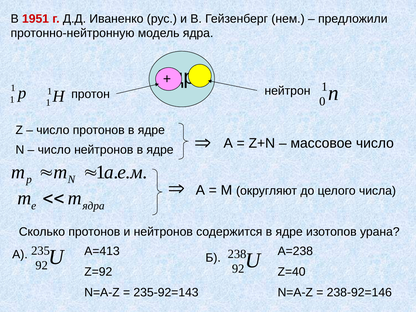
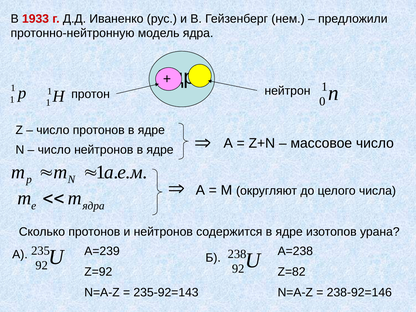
1951: 1951 -> 1933 (36, 19)
А=413: А=413 -> А=239 (102, 251)
Z=40: Z=40 -> Z=82 (292, 272)
